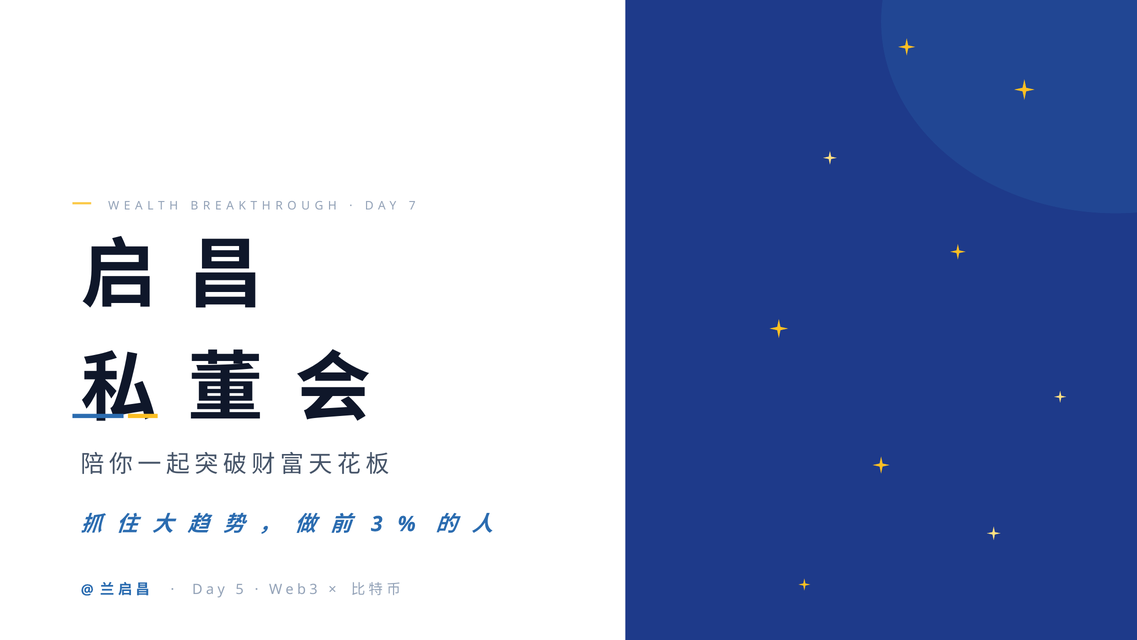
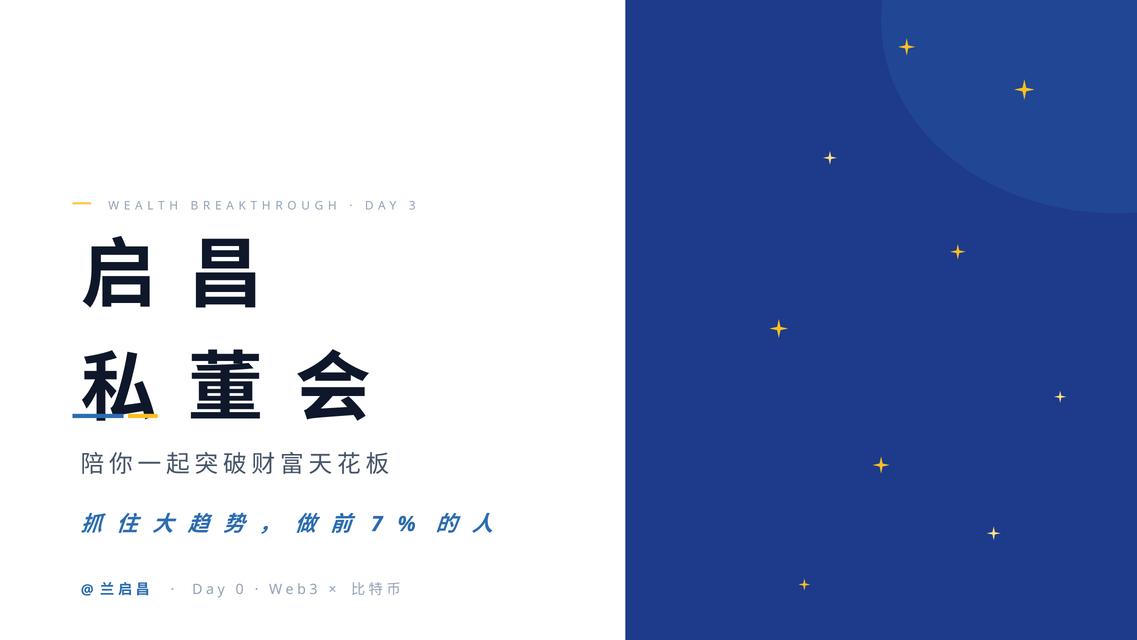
7: 7 -> 3 (412, 205)
3: 3 -> 7 (377, 524)
5: 5 -> 0 (240, 589)
